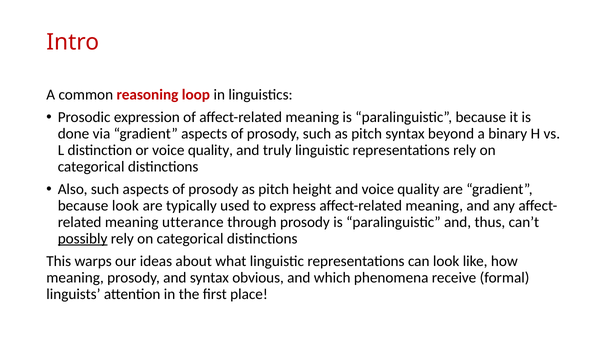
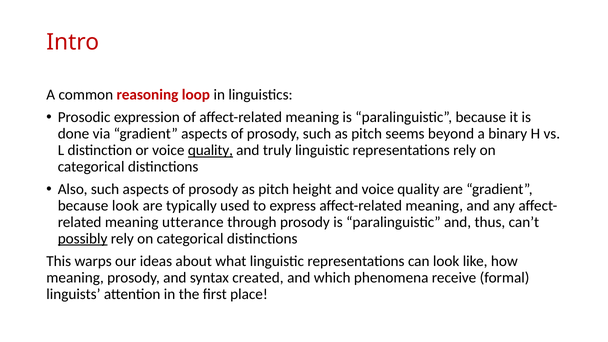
pitch syntax: syntax -> seems (405, 134)
quality underline: none -> present (210, 150)
obvious: obvious -> created (258, 278)
